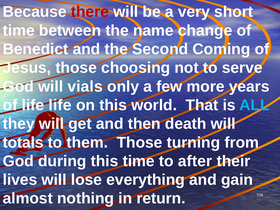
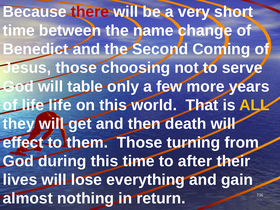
vials: vials -> table (85, 86)
ALL colour: light blue -> yellow (254, 105)
totals: totals -> effect (23, 142)
